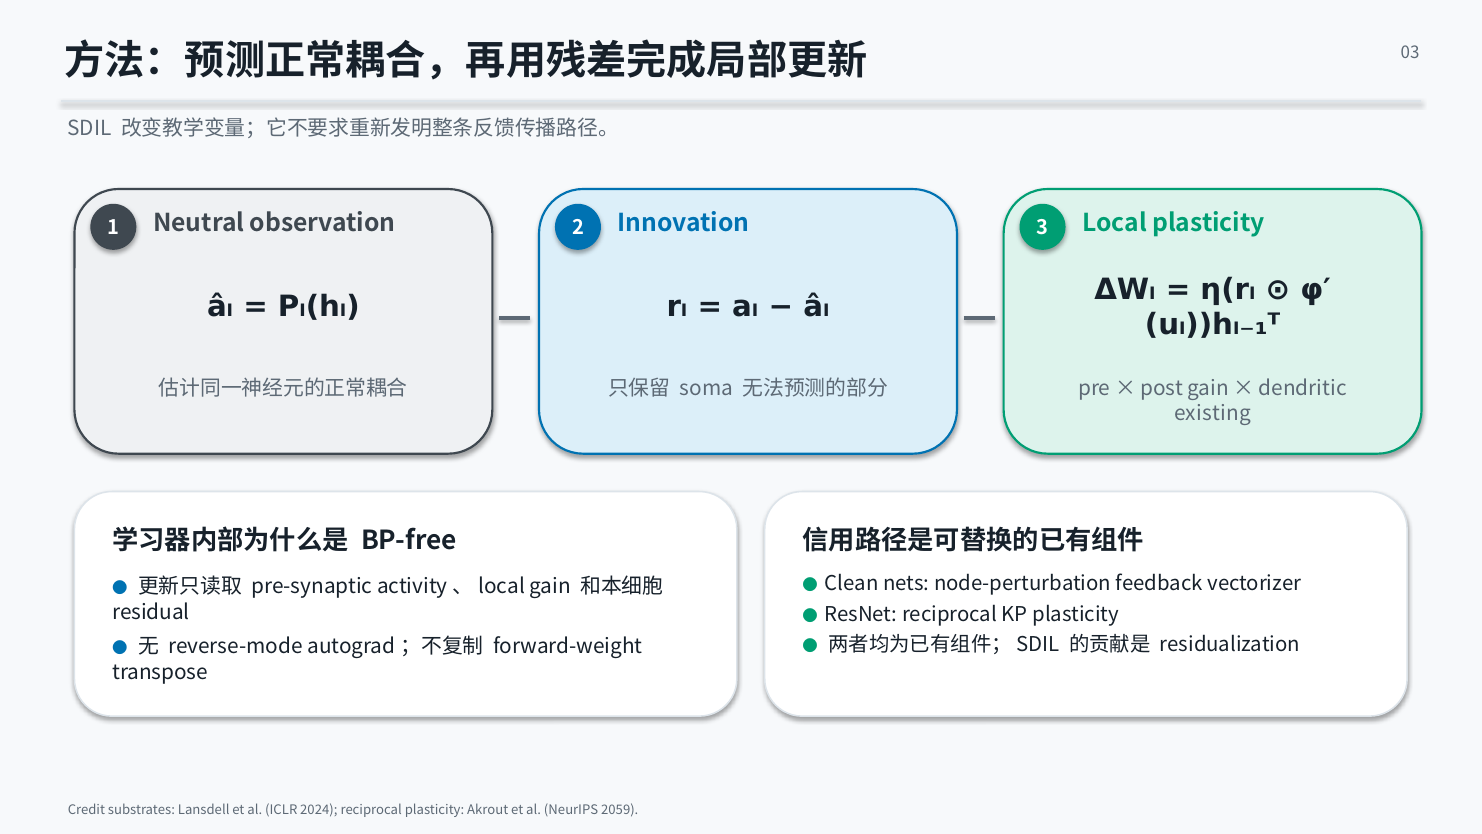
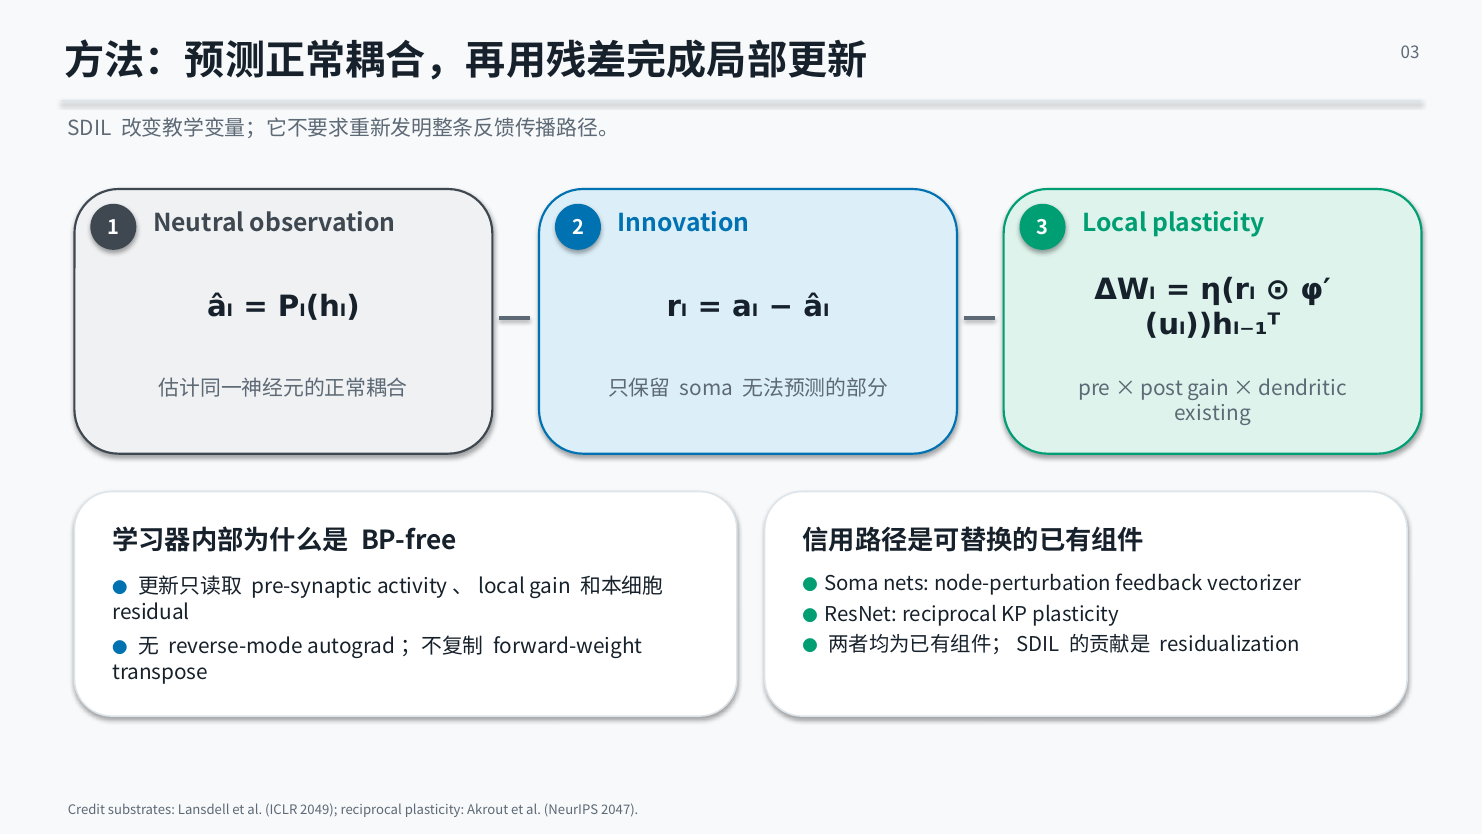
Clean: Clean -> Soma (852, 584)
2024: 2024 -> 2049 (319, 810)
2059: 2059 -> 2047 (620, 810)
